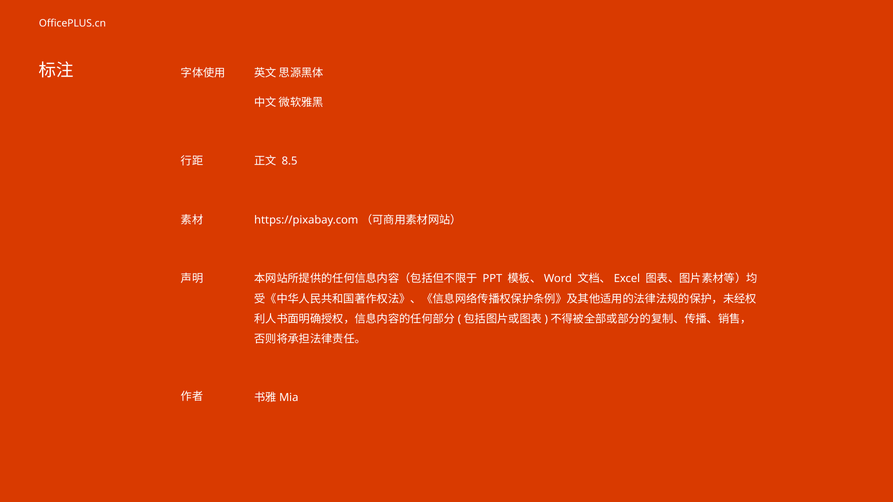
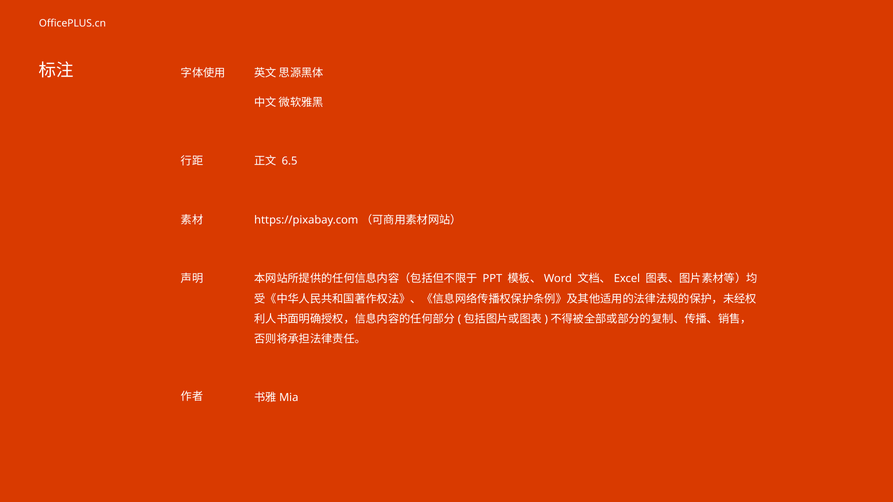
8.5: 8.5 -> 6.5 (290, 161)
